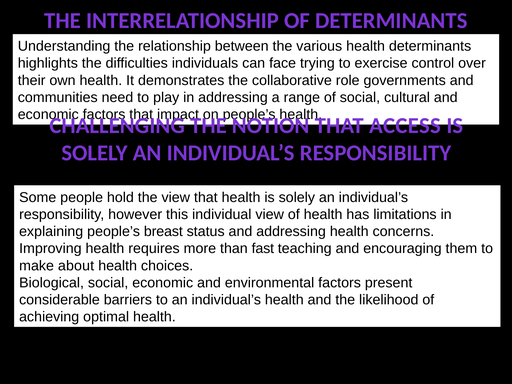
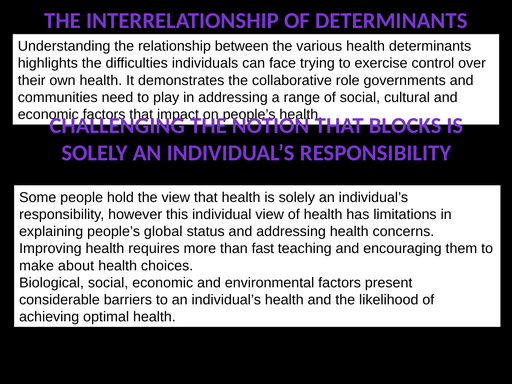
ACCESS: ACCESS -> BLOCKS (405, 126)
breast: breast -> global (163, 232)
